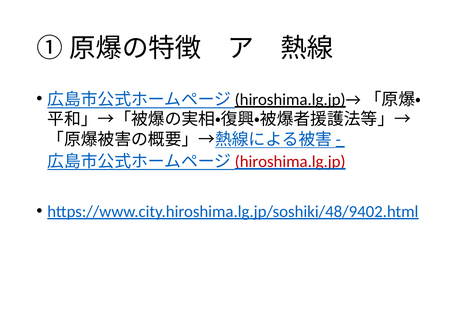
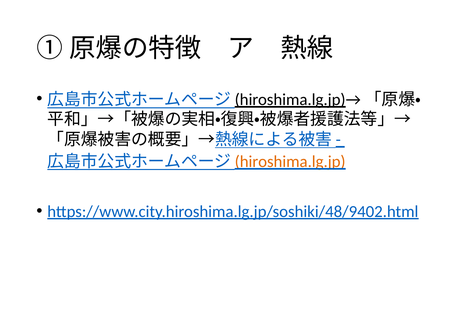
hiroshima.lg.jp colour: red -> orange (290, 161)
